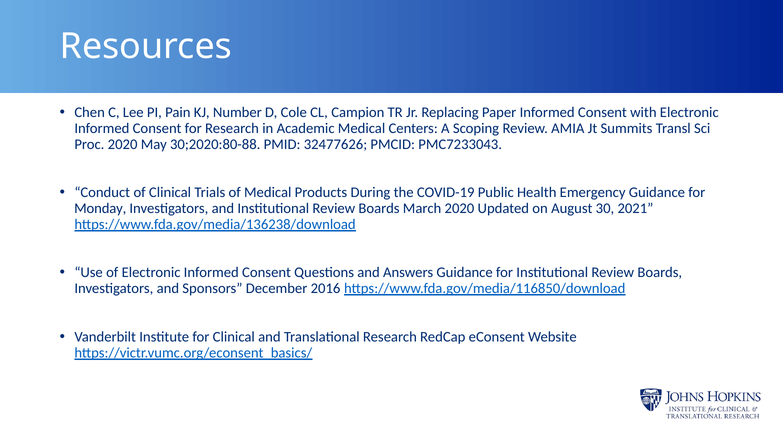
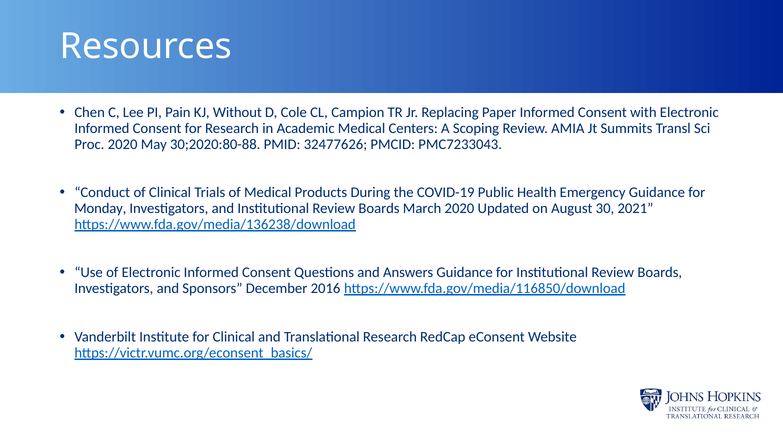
Number: Number -> Without (237, 112)
